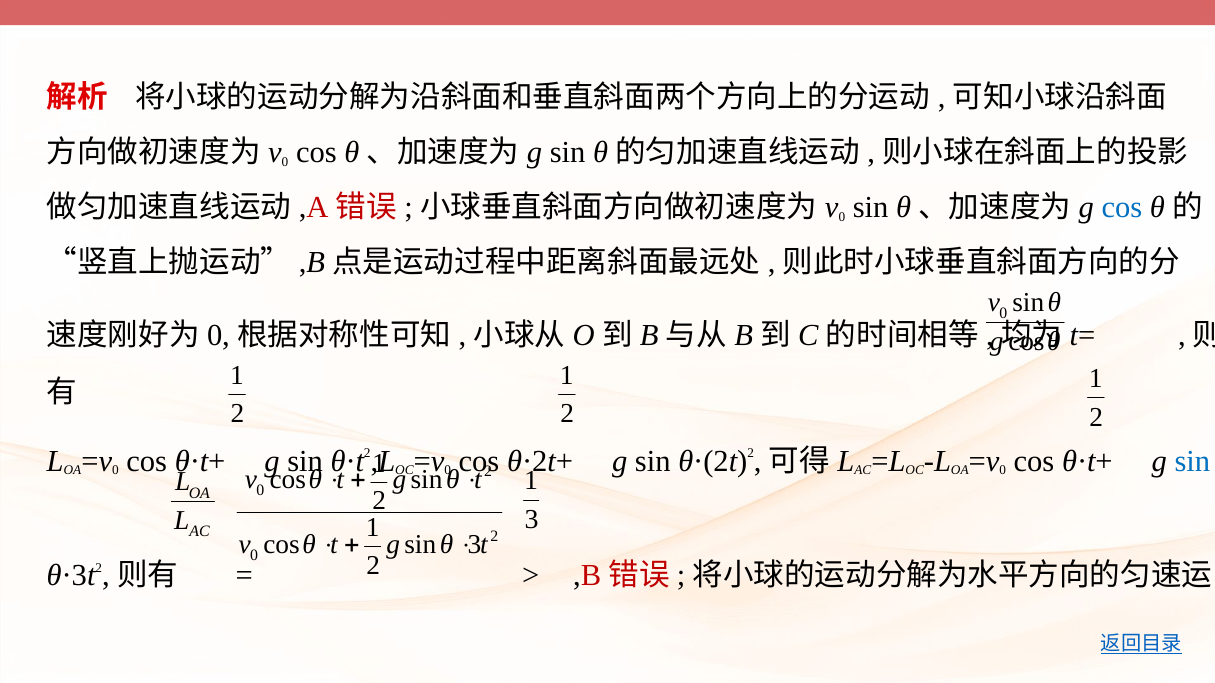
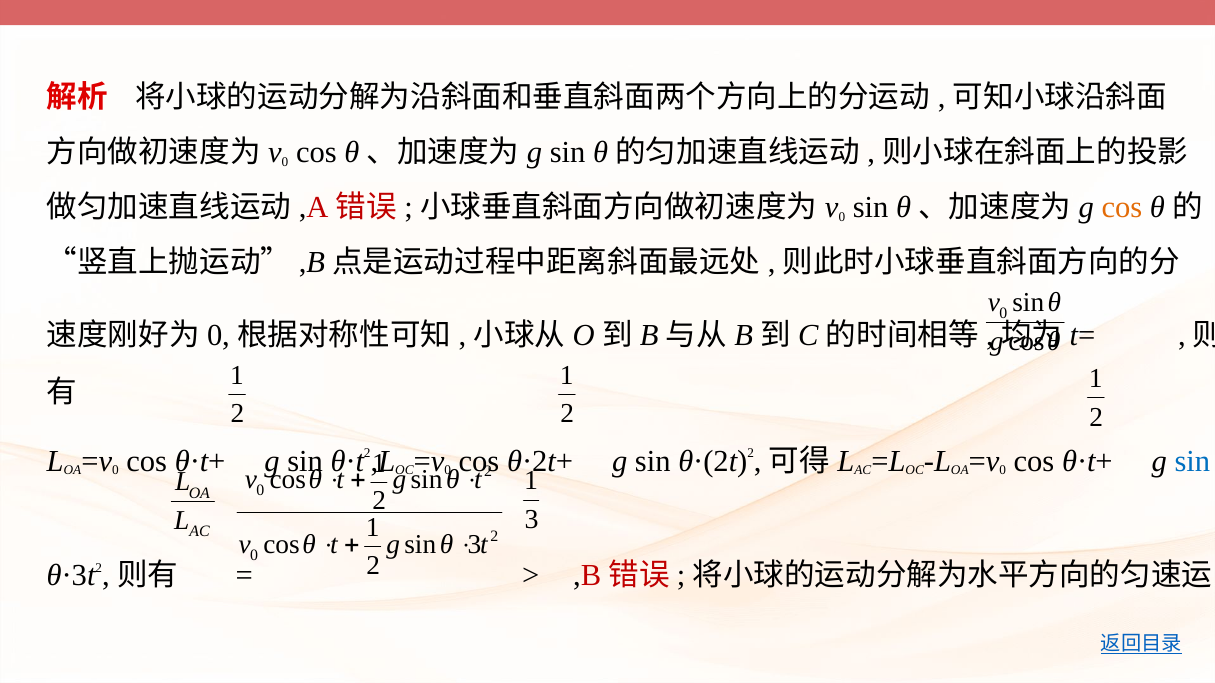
cos colour: blue -> orange (1122, 208)
